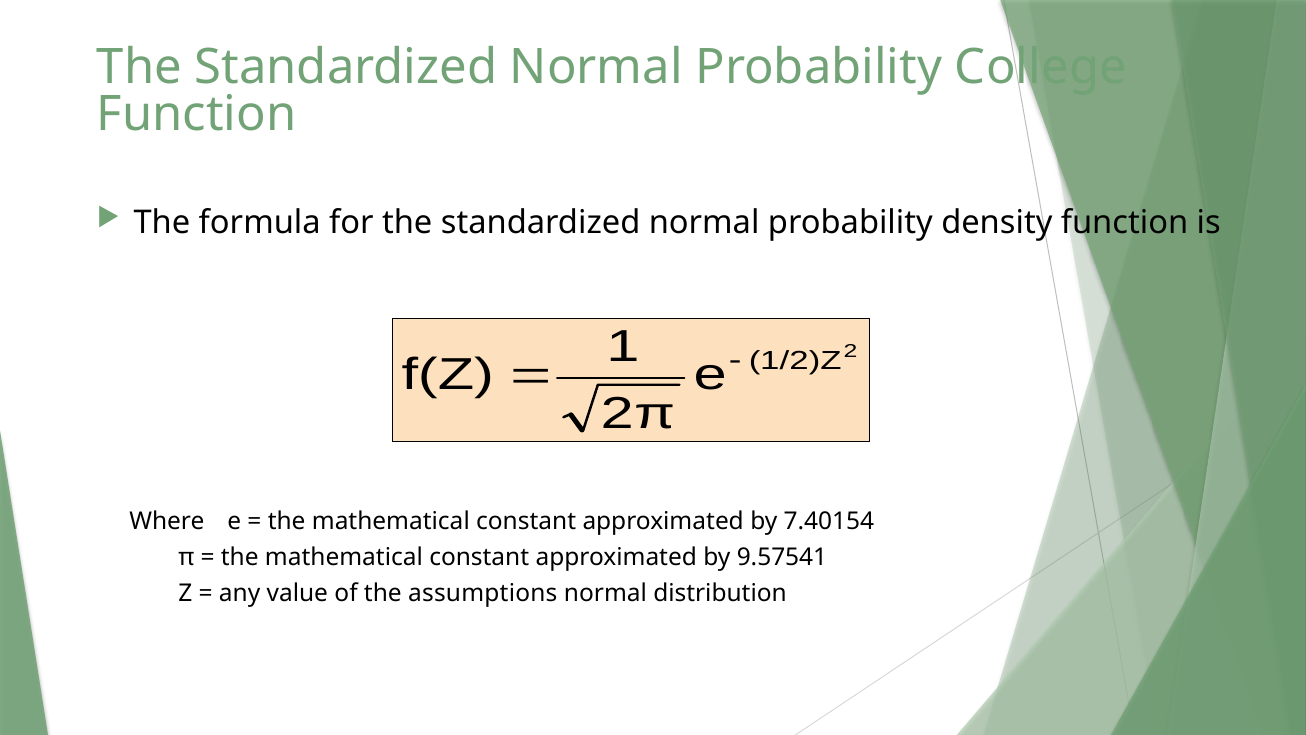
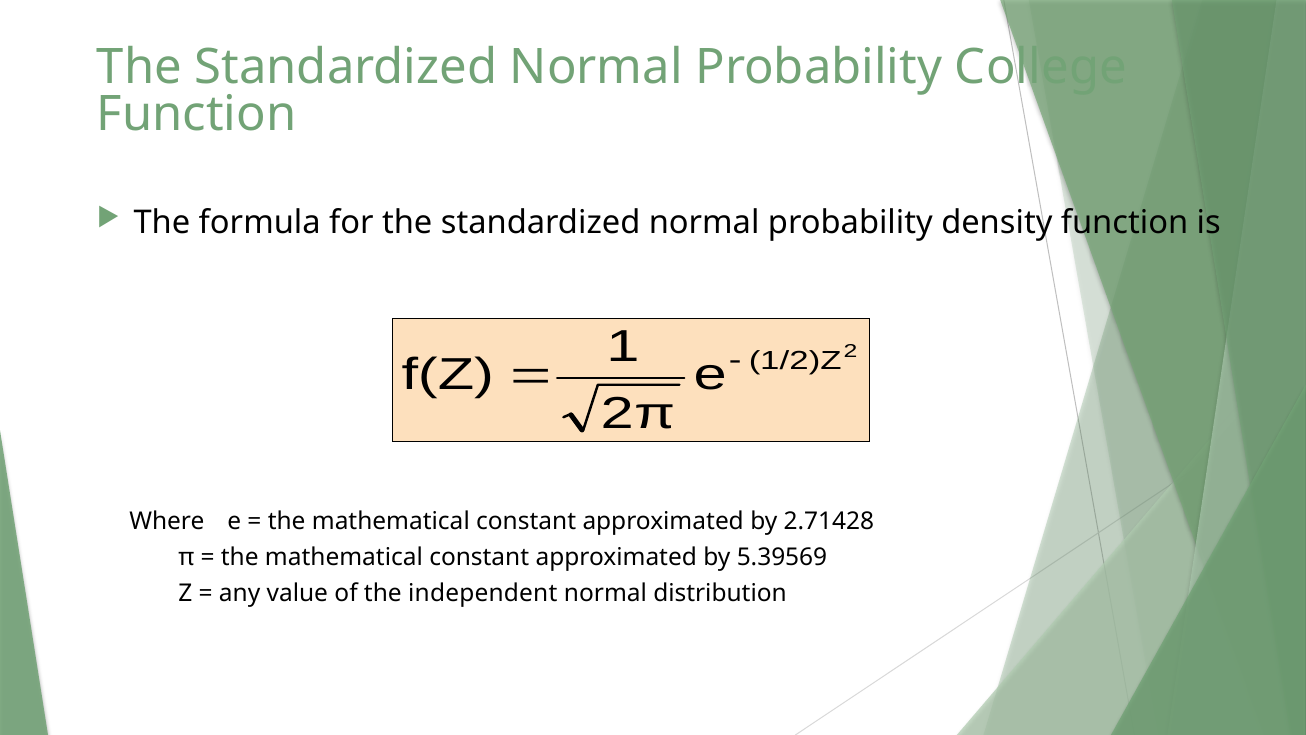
7.40154: 7.40154 -> 2.71428 (829, 522)
9.57541: 9.57541 -> 5.39569 (782, 557)
assumptions: assumptions -> independent (483, 593)
